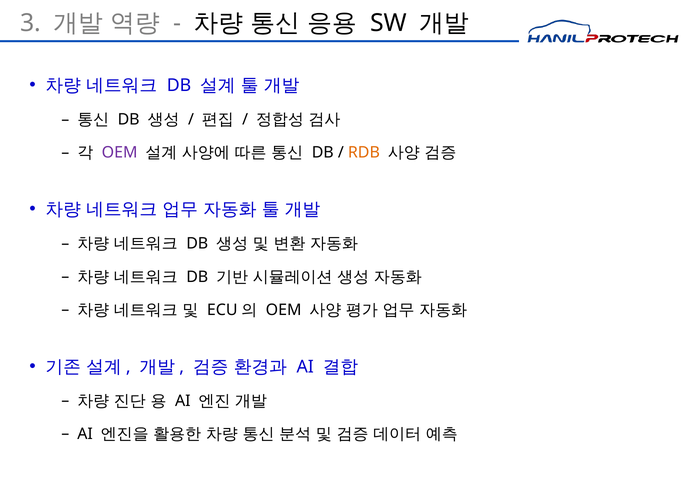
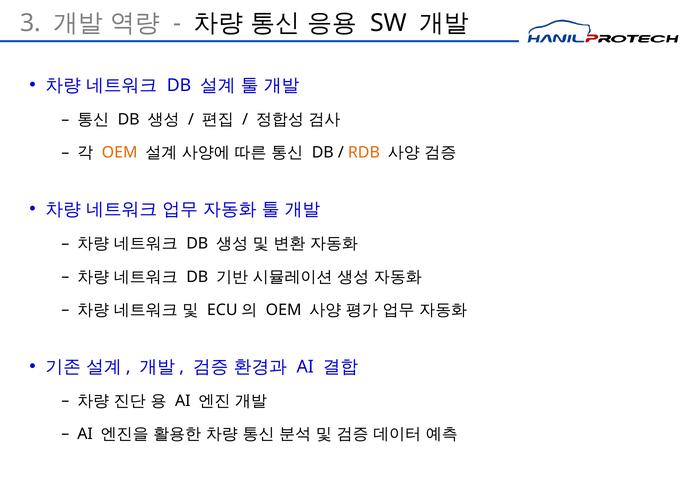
OEM colour: purple -> orange (120, 153)
